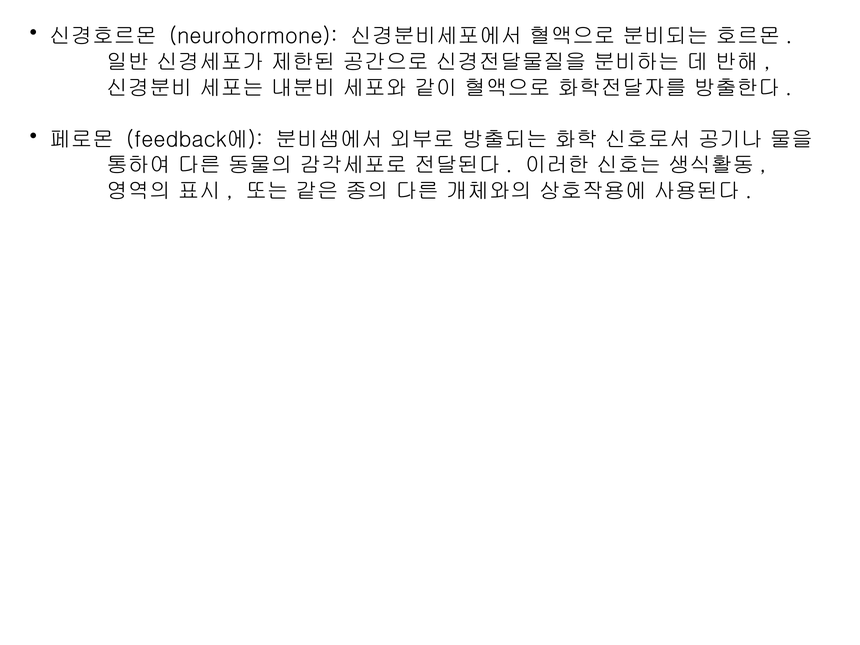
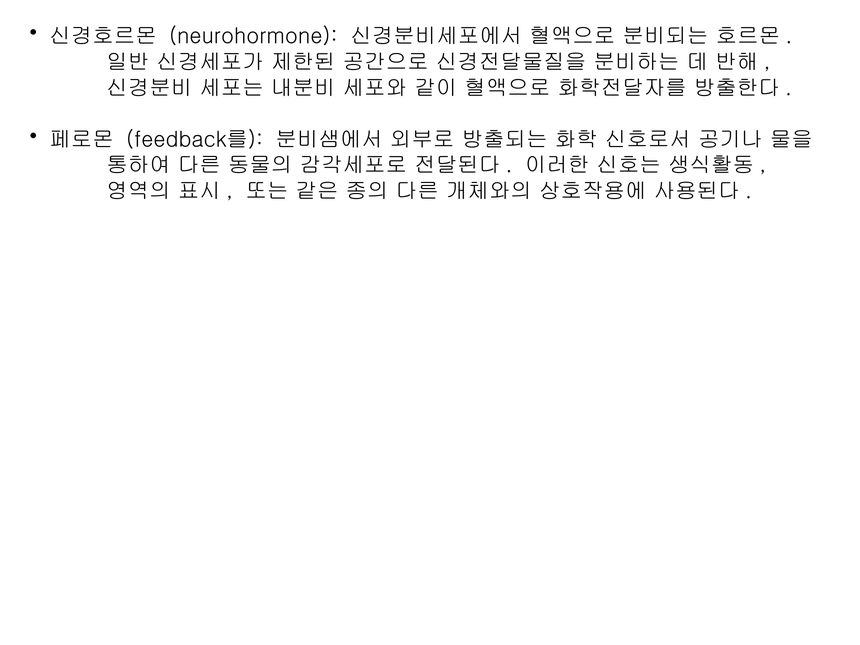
feedback에: feedback에 -> feedback를 (195, 140)
